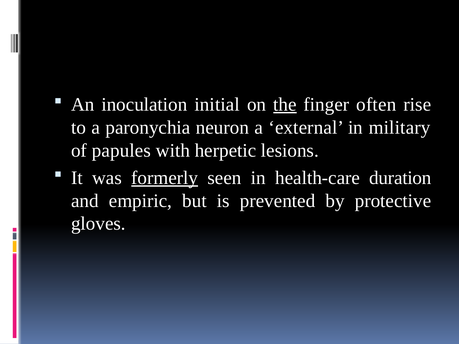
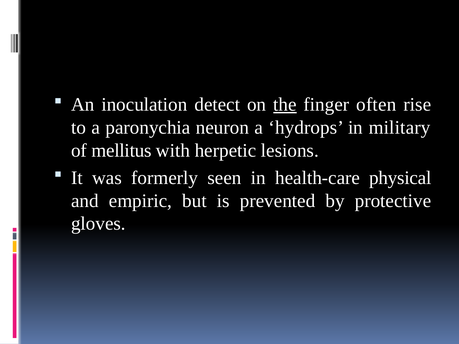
initial: initial -> detect (217, 105)
external: external -> hydrops (306, 128)
papules: papules -> mellitus (122, 150)
formerly underline: present -> none (165, 178)
duration: duration -> physical (400, 178)
